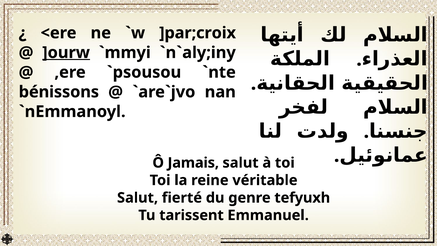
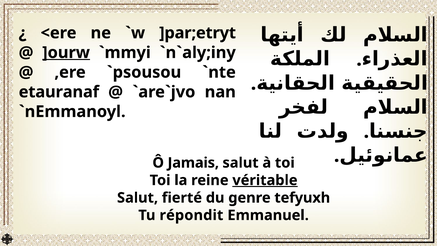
]par;croix: ]par;croix -> ]par;etryt (198, 33)
bénissons: bénissons -> etauranaf (59, 92)
véritable underline: none -> present (265, 180)
tarissent: tarissent -> répondit (191, 215)
